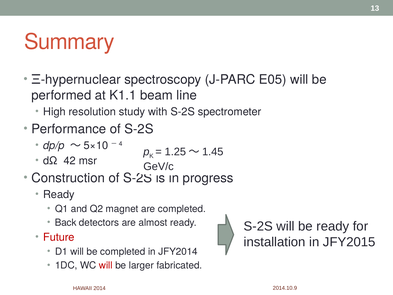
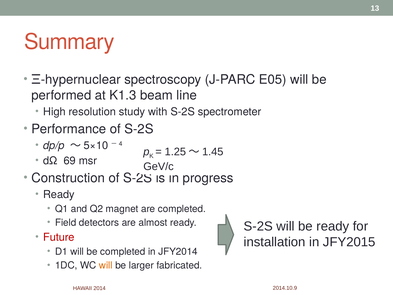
K1.1: K1.1 -> K1.3 (123, 95)
42: 42 -> 69 (70, 161)
Back: Back -> Field (66, 222)
will colour: red -> orange (106, 265)
